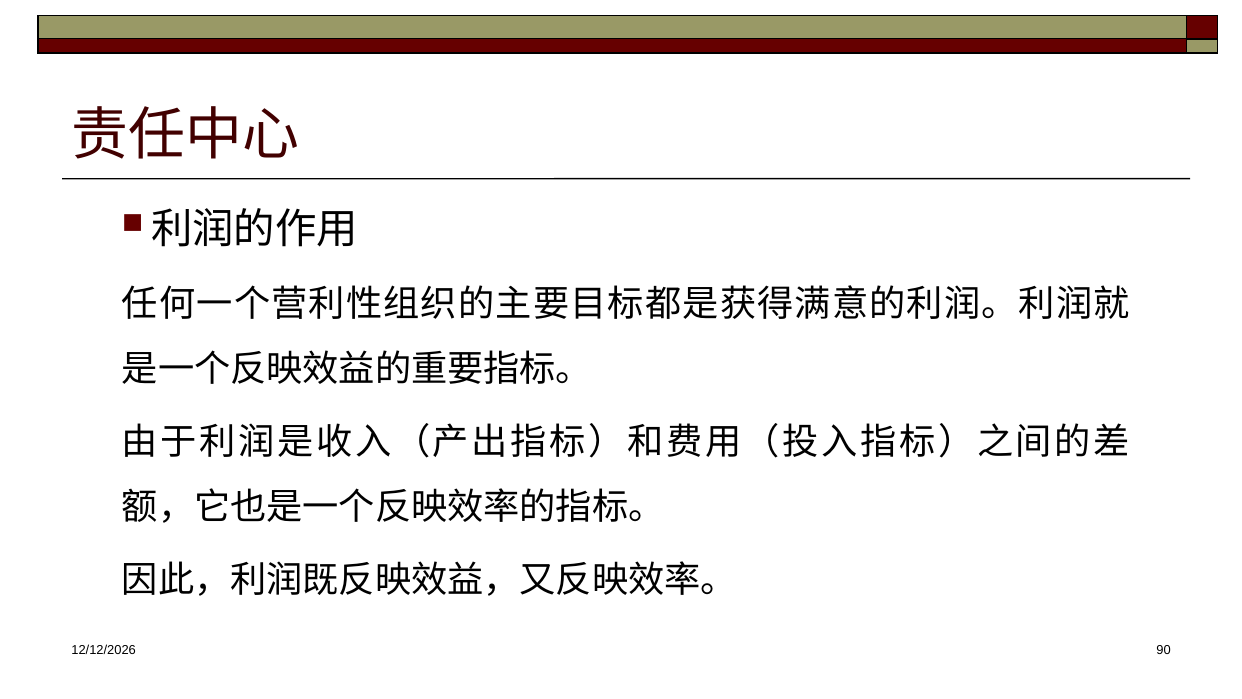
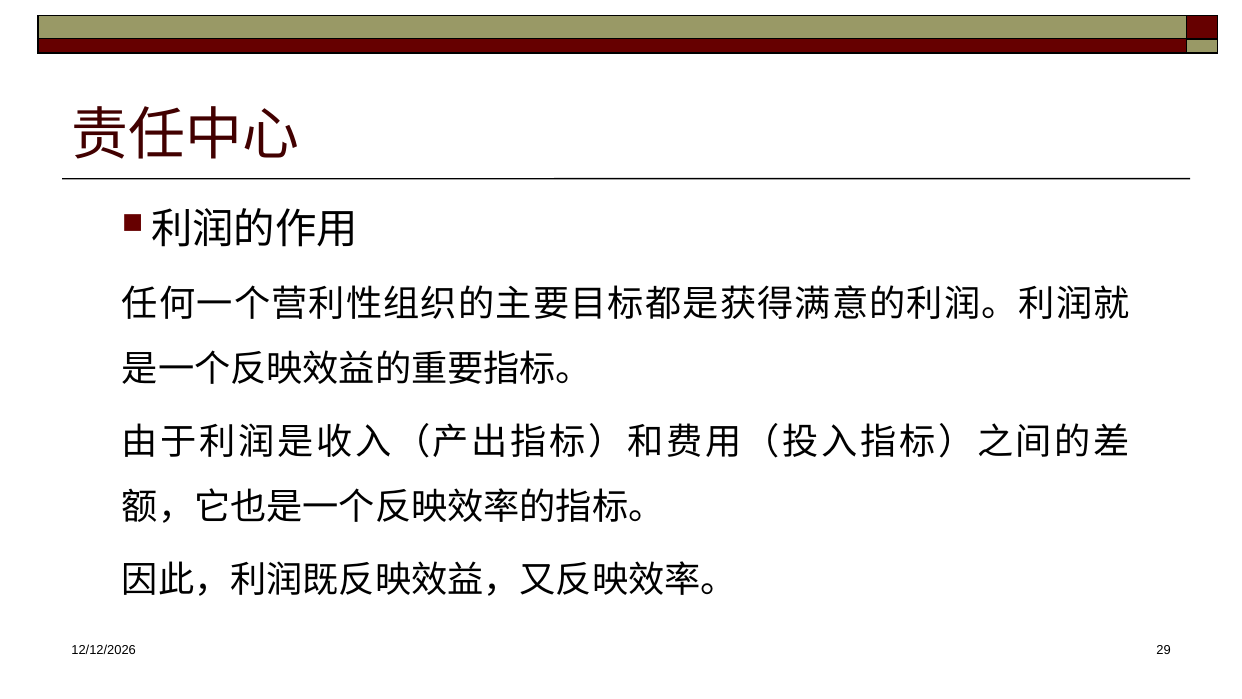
90: 90 -> 29 (1164, 650)
